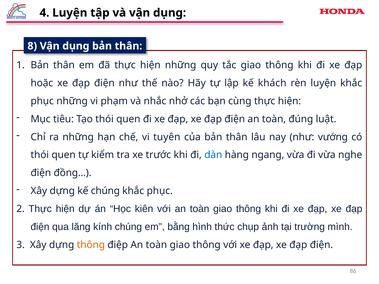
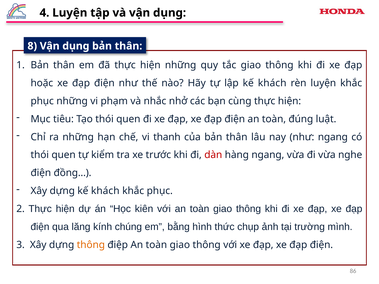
tuyên: tuyên -> thanh (167, 137)
như vướng: vướng -> ngang (333, 137)
dàn colour: blue -> red (213, 155)
dựng kế chúng: chúng -> khách (105, 191)
